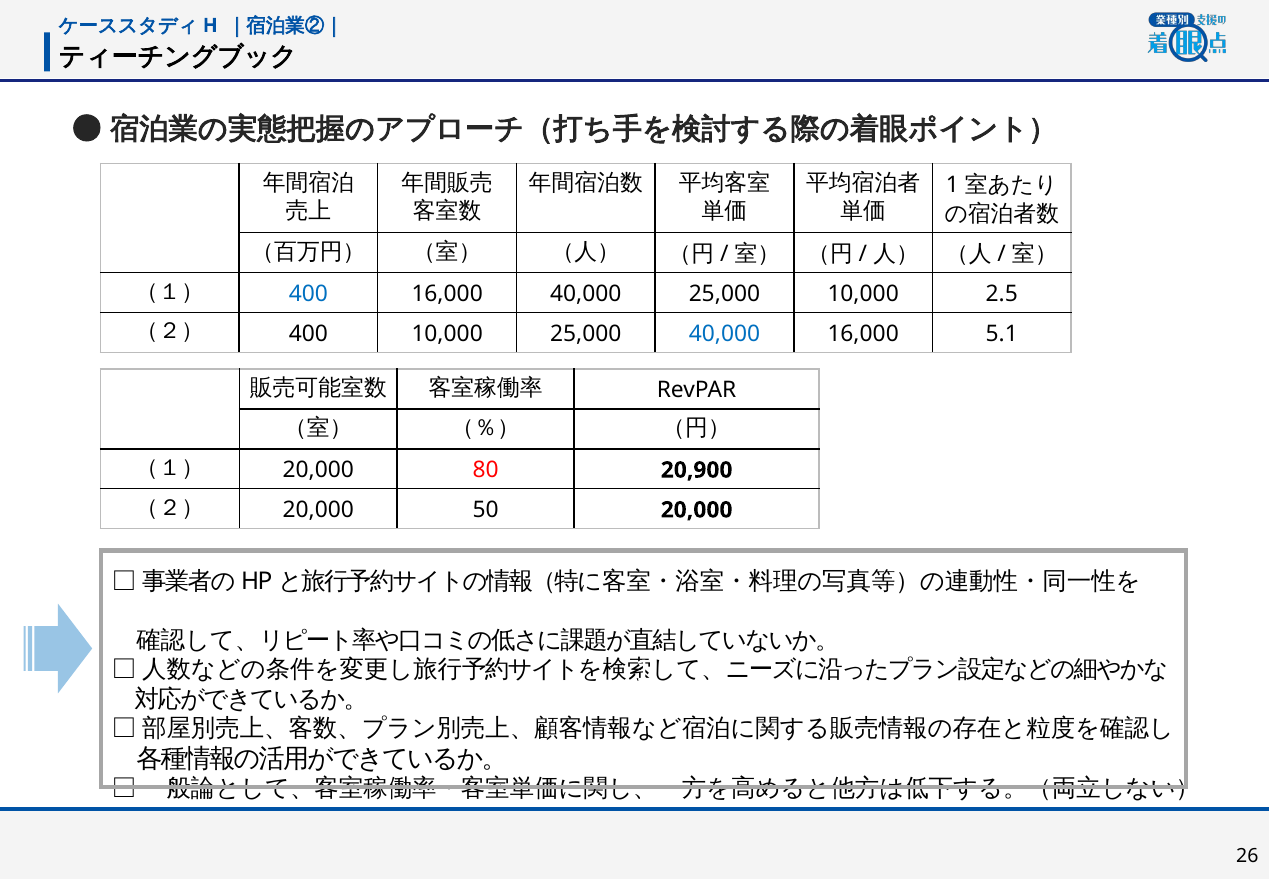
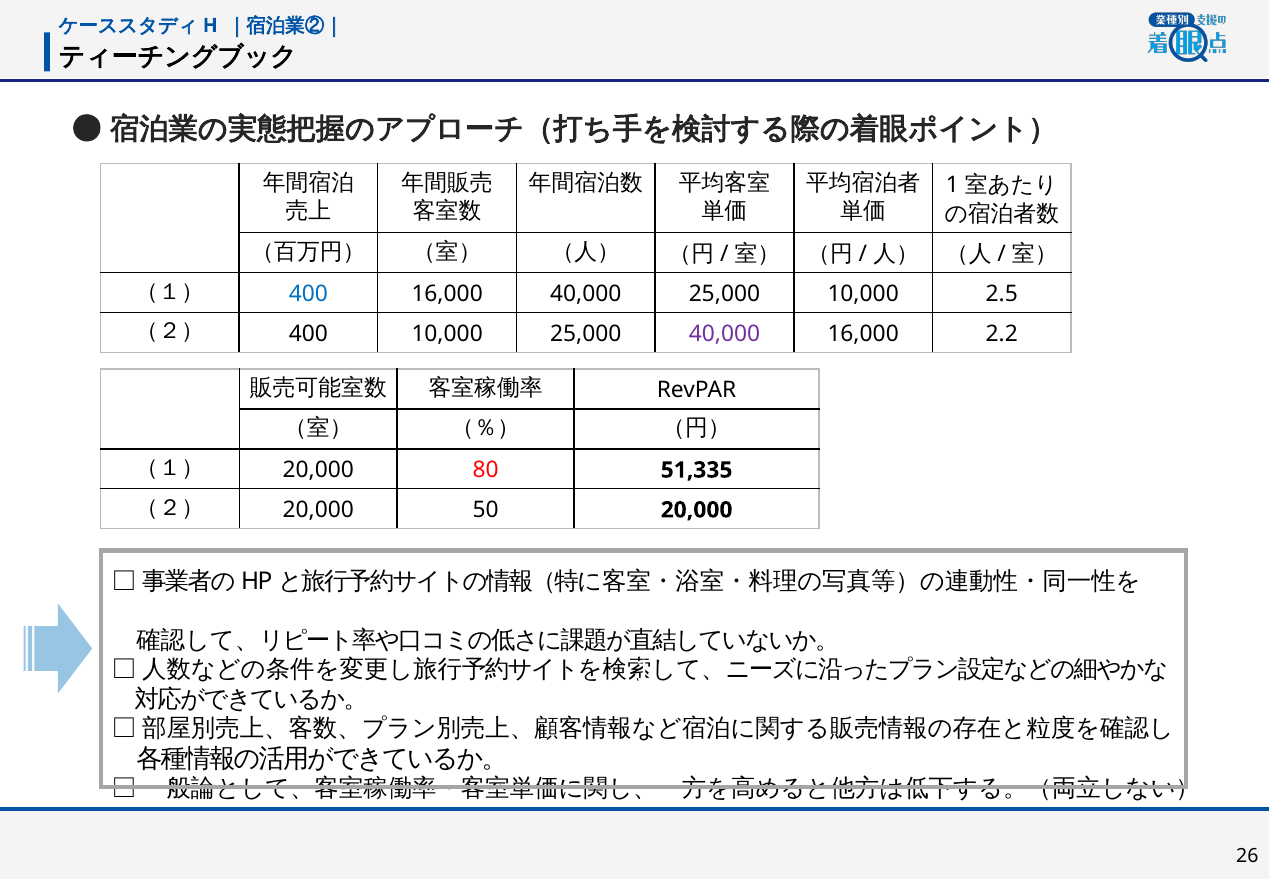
40,000 colour: blue -> purple (725, 334)
5.1: 5.1 -> 2.2 (1002, 334)
20,900: 20,900 -> 51,335 (697, 470)
